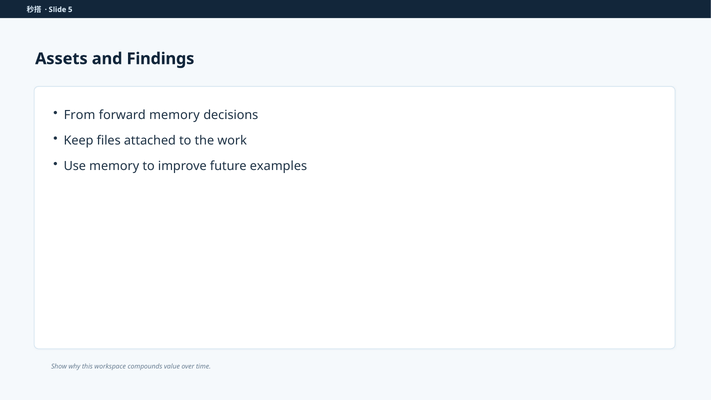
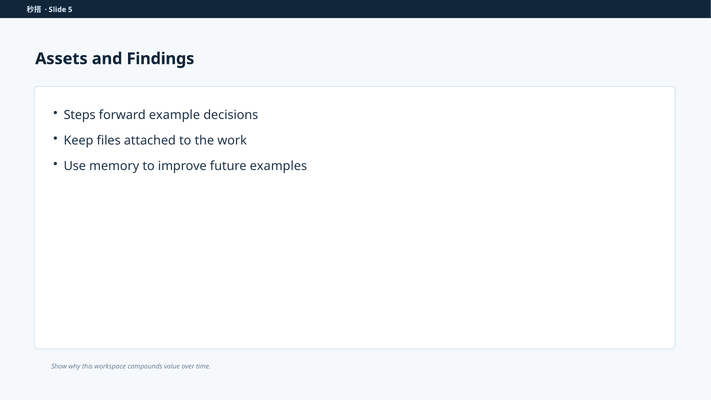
From: From -> Steps (80, 115)
forward memory: memory -> example (174, 115)
